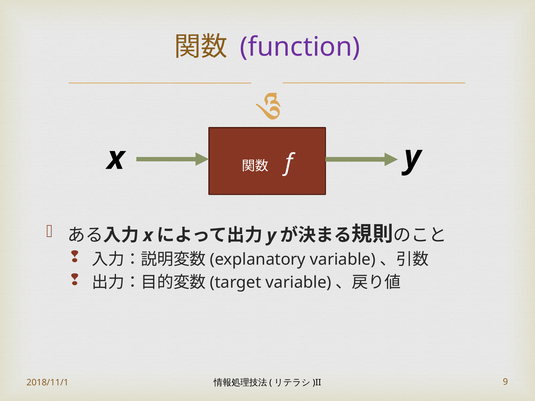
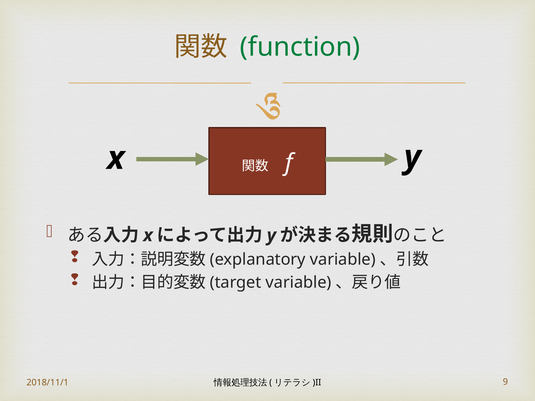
function colour: purple -> green (300, 47)
